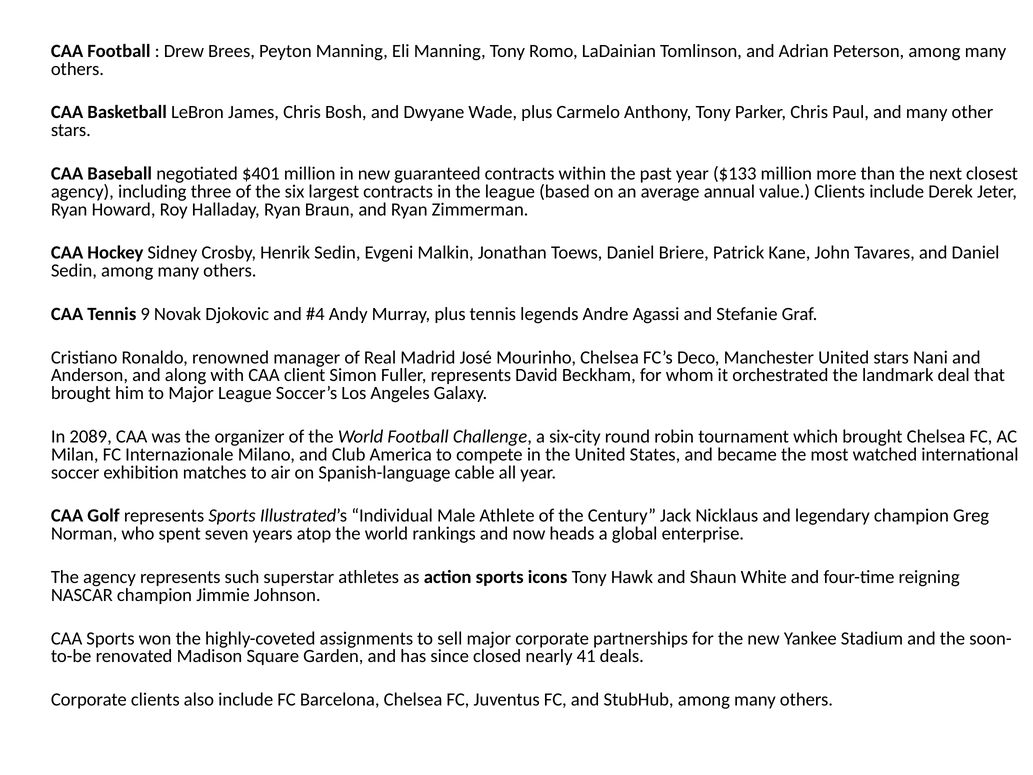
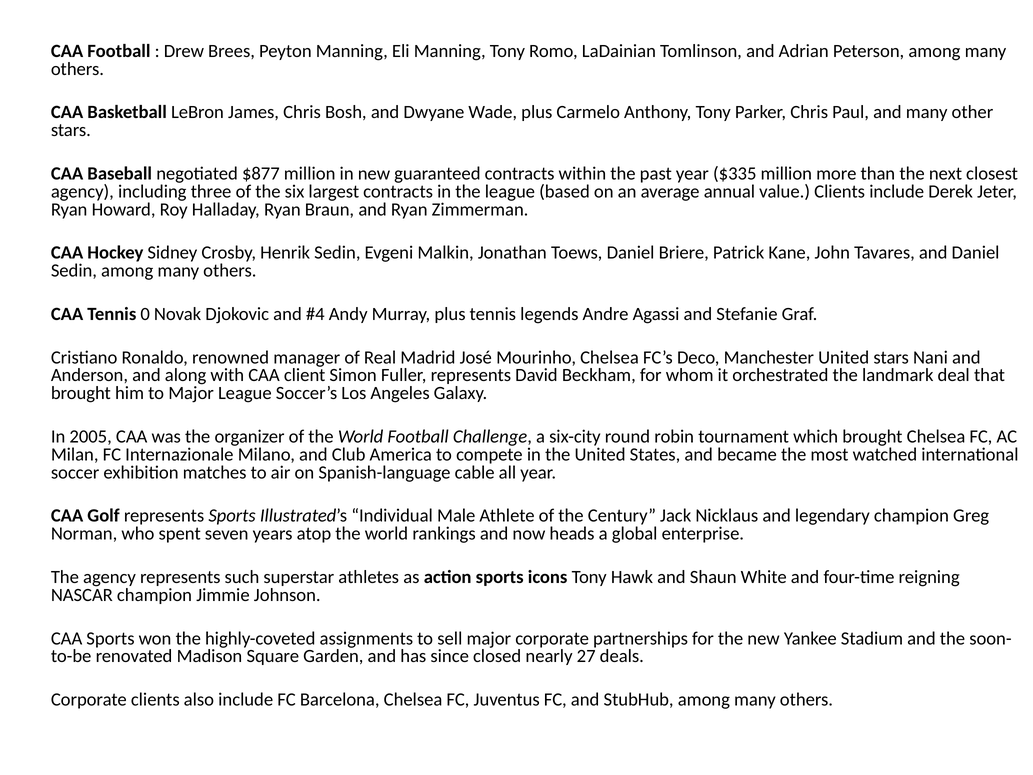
$401: $401 -> $877 (261, 174)
$133: $133 -> $335 (735, 174)
9: 9 -> 0 (145, 314)
2089: 2089 -> 2005 (91, 436)
41: 41 -> 27 (586, 656)
